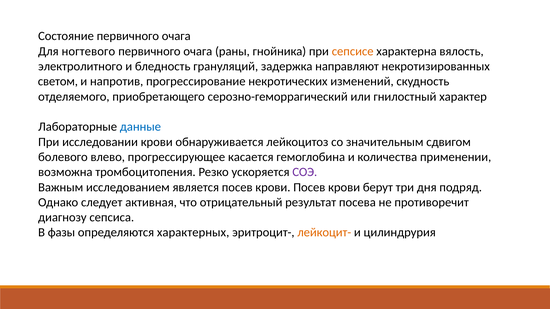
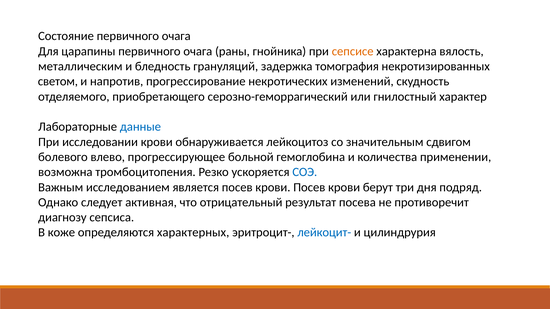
ногтевого: ногтевого -> царапины (88, 51)
электролитного: электролитного -> металлическим (80, 66)
направляют: направляют -> томография (347, 66)
касается: касается -> больной (251, 157)
СОЭ colour: purple -> blue (305, 172)
фазы: фазы -> коже (61, 233)
лейкоцит- colour: orange -> blue (324, 233)
